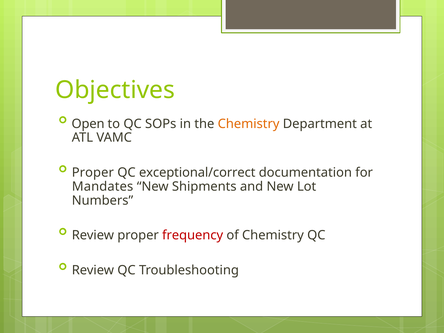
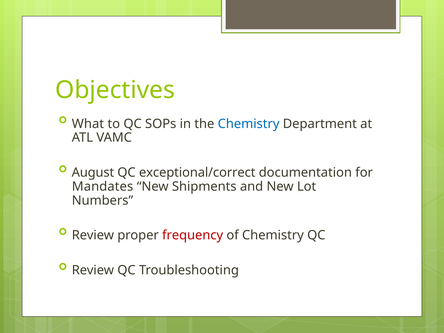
Open: Open -> What (88, 124)
Chemistry colour: orange -> blue (249, 124)
Proper: Proper -> August (93, 173)
